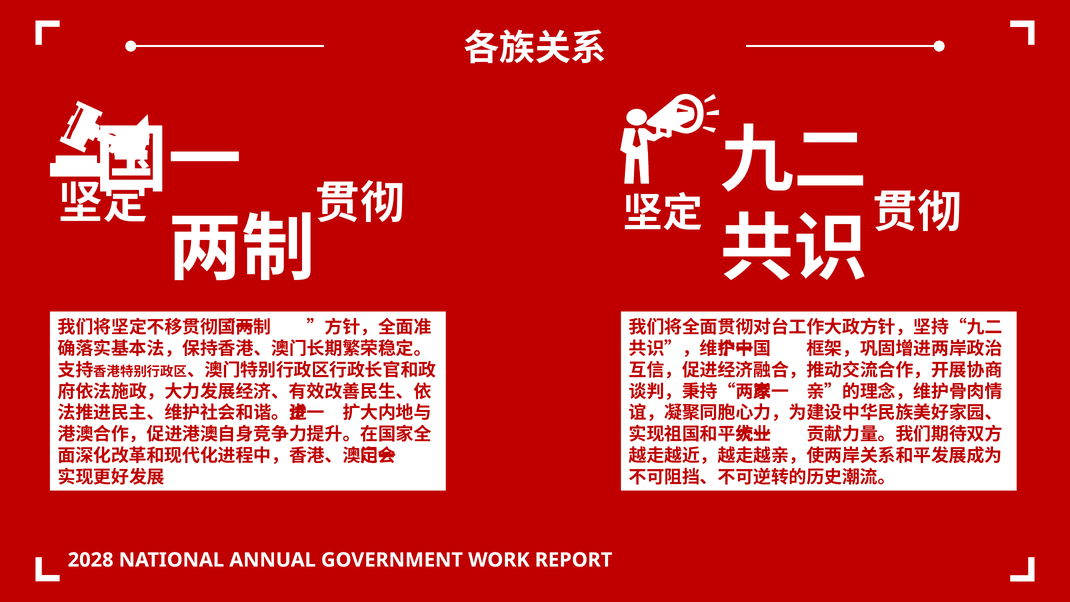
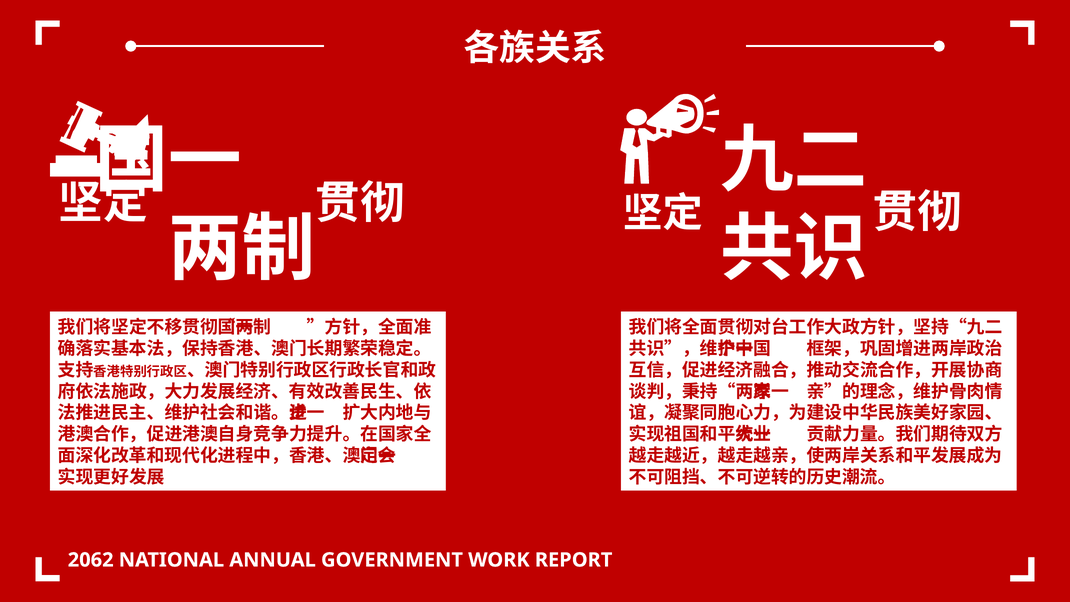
2028: 2028 -> 2062 (91, 560)
